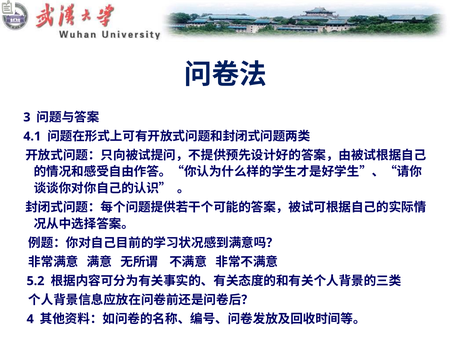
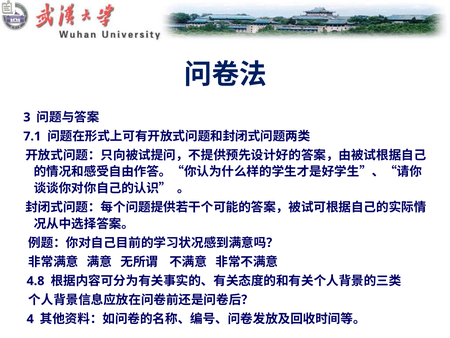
4.1: 4.1 -> 7.1 (32, 136)
5.2: 5.2 -> 4.8 (35, 281)
